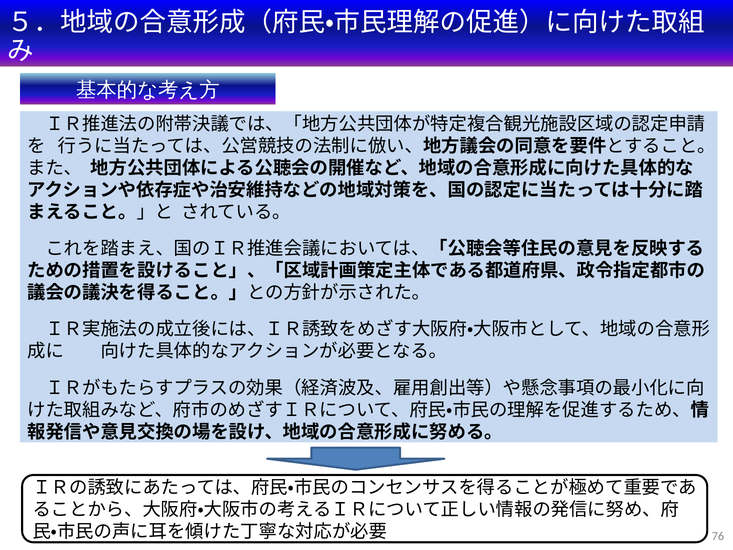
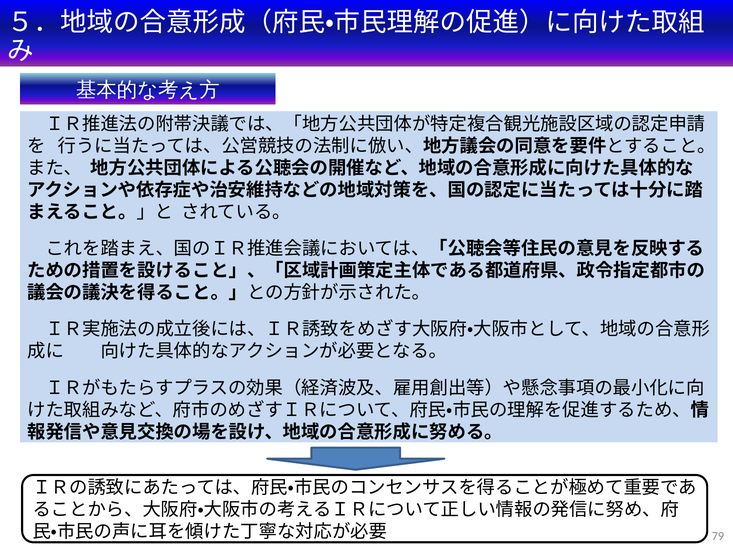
76: 76 -> 79 (718, 536)
